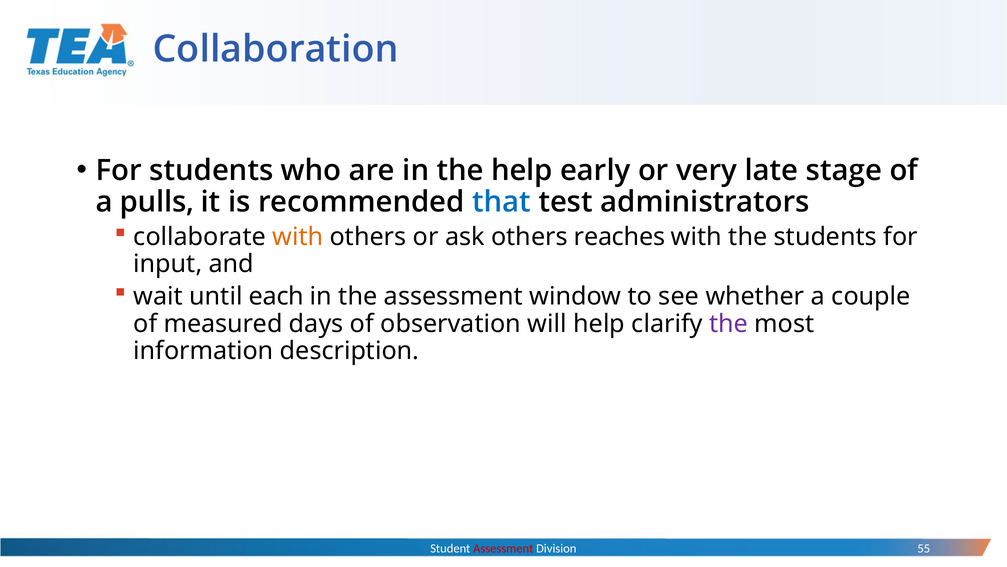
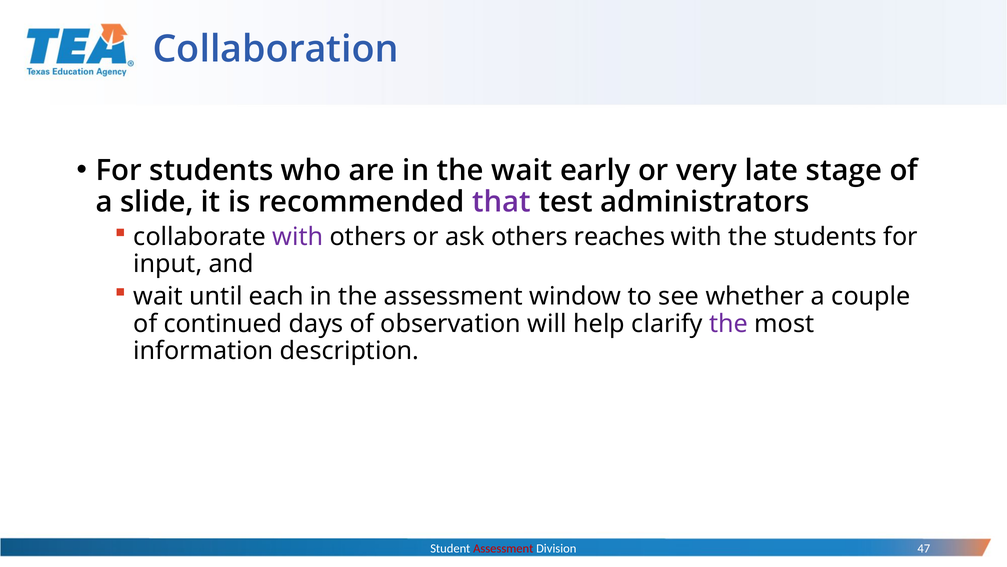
the help: help -> wait (522, 170)
pulls: pulls -> slide (157, 202)
that colour: blue -> purple (502, 202)
with colour: orange -> purple (298, 237)
measured: measured -> continued (223, 323)
55: 55 -> 47 (924, 548)
